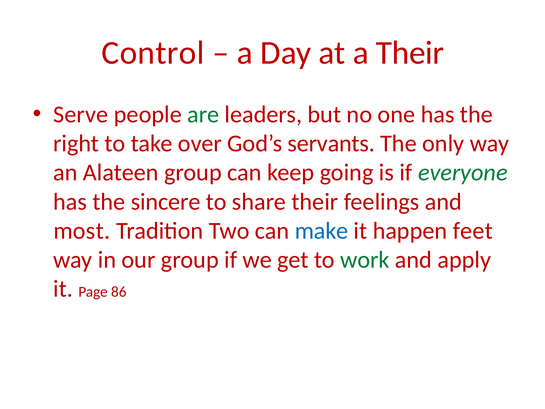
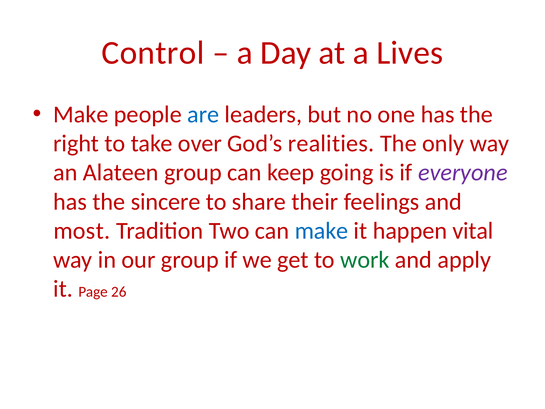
a Their: Their -> Lives (410, 53)
Serve: Serve -> Make (81, 114)
are colour: green -> blue (203, 114)
servants: servants -> realities (331, 143)
everyone colour: green -> purple (463, 172)
feet: feet -> vital (473, 231)
86: 86 -> 26 (119, 292)
